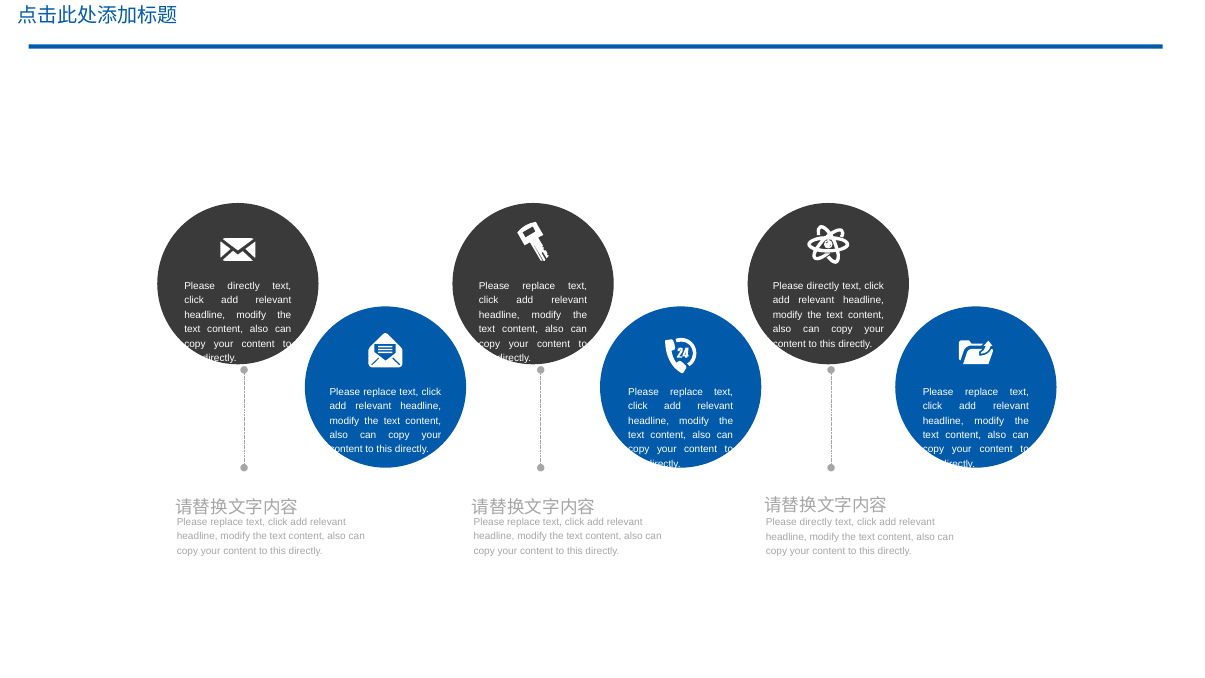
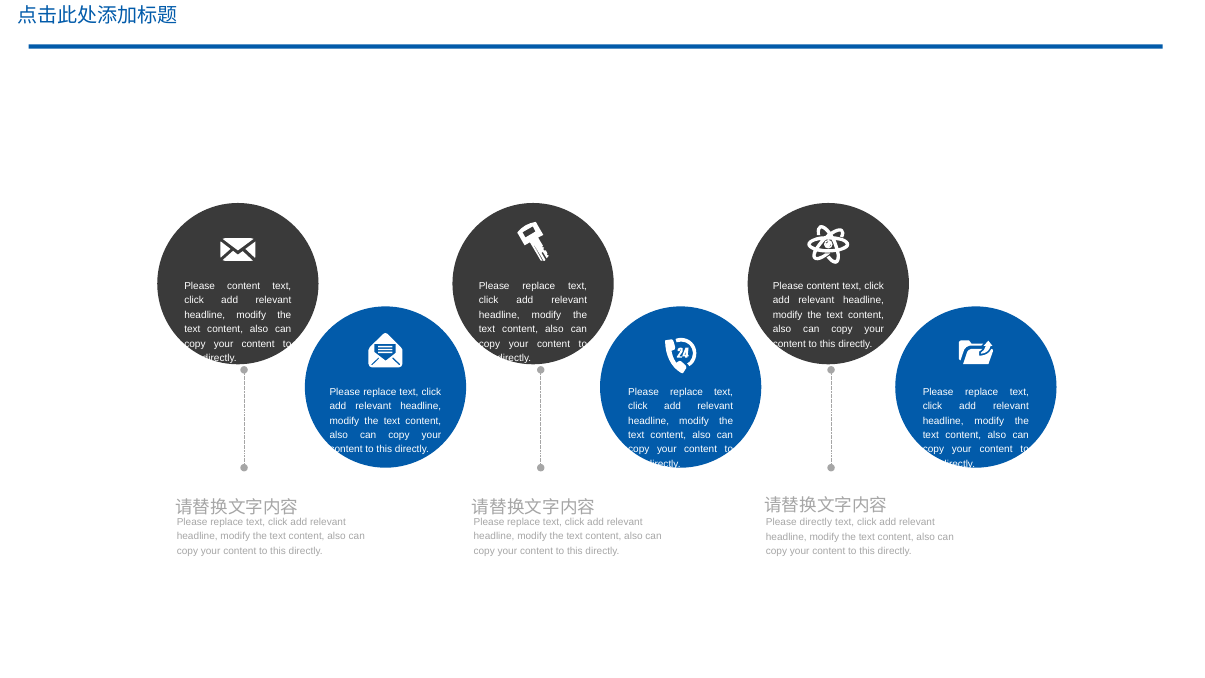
directly: directly -> content (244, 286)
directly: directly -> content (823, 286)
